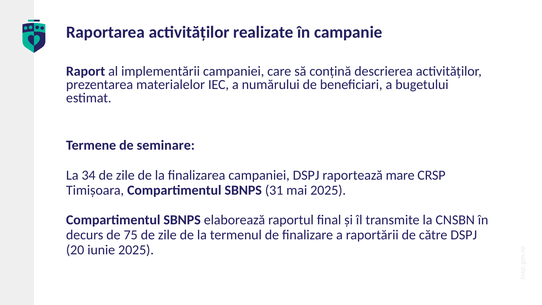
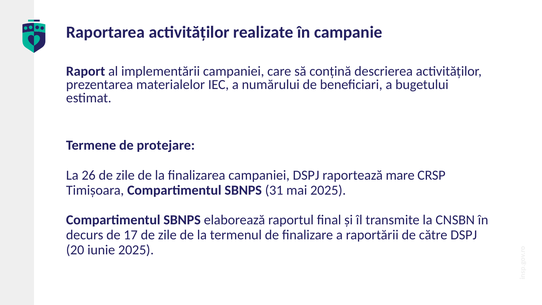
seminare: seminare -> protejare (166, 145)
34: 34 -> 26 (89, 175)
75: 75 -> 17 (131, 235)
